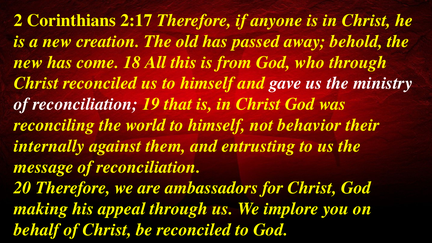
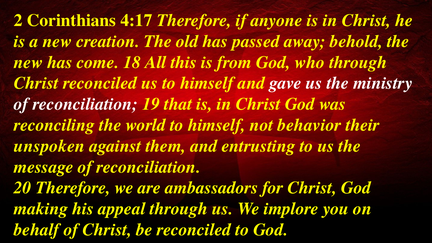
2:17: 2:17 -> 4:17 (136, 20)
internally: internally -> unspoken (49, 146)
